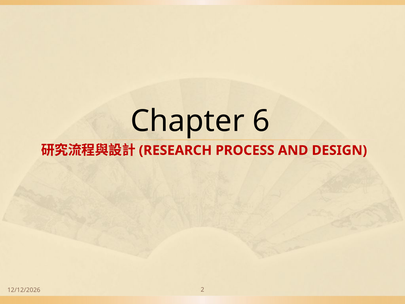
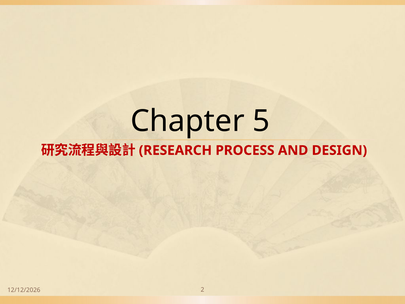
6: 6 -> 5 (261, 121)
